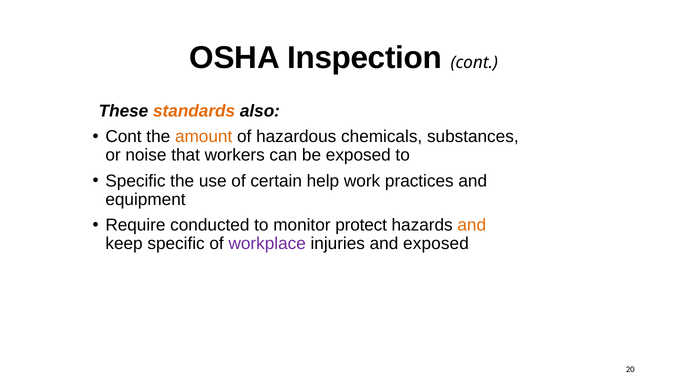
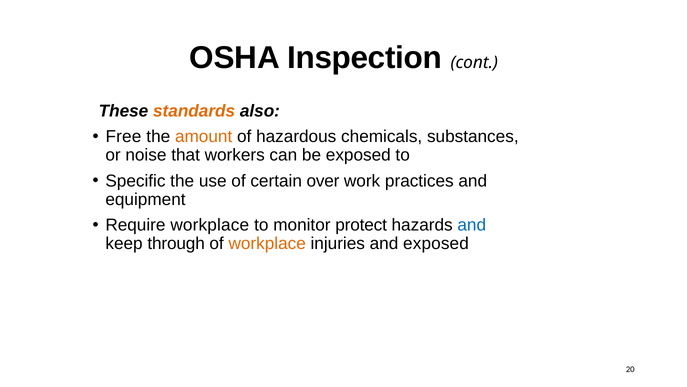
Cont: Cont -> Free (123, 136)
help: help -> over (323, 181)
Require conducted: conducted -> workplace (210, 225)
and colour: orange -> blue (472, 225)
keep specific: specific -> through (176, 243)
workplace colour: purple -> orange (267, 243)
